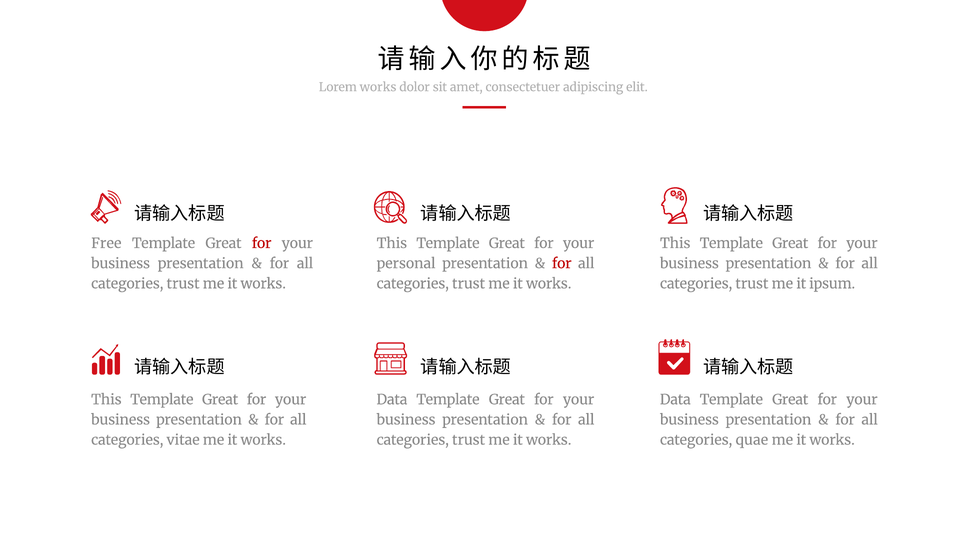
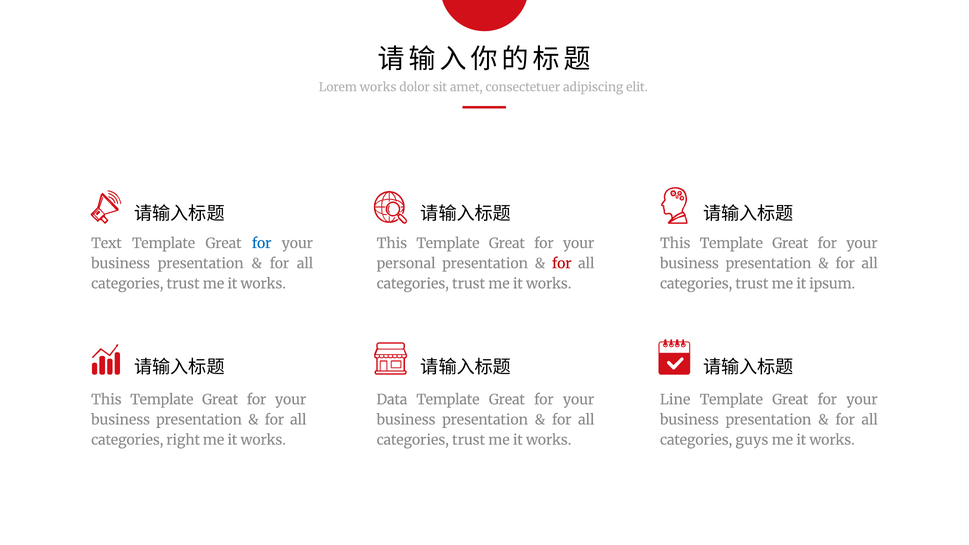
Free: Free -> Text (106, 243)
for colour: red -> blue (262, 243)
Data: Data -> Line (675, 400)
vitae: vitae -> right (183, 440)
quae: quae -> guys (752, 440)
